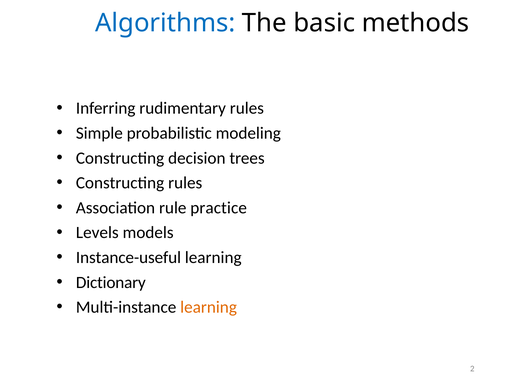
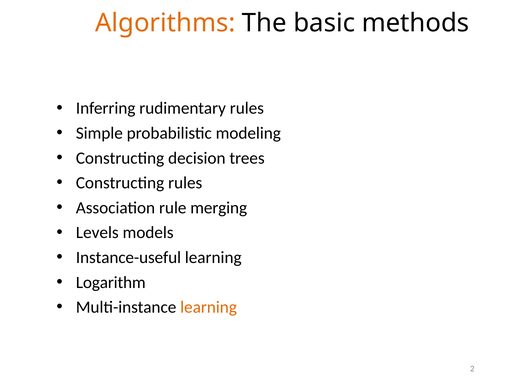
Algorithms colour: blue -> orange (165, 23)
practice: practice -> merging (219, 208)
Dictionary: Dictionary -> Logarithm (111, 283)
